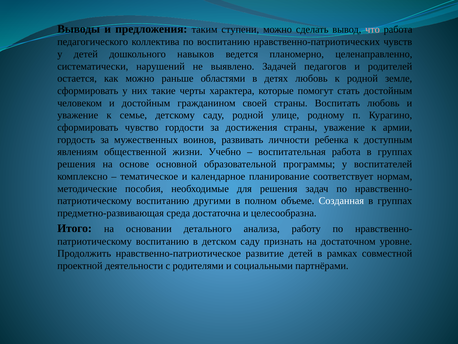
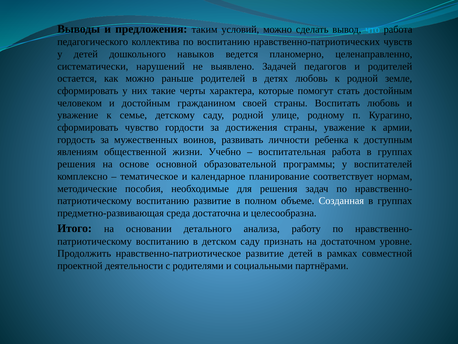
ступени: ступени -> условий (240, 29)
что colour: pink -> light blue (372, 29)
раньше областями: областями -> родителей (223, 79)
воспитанию другими: другими -> развитие (212, 201)
